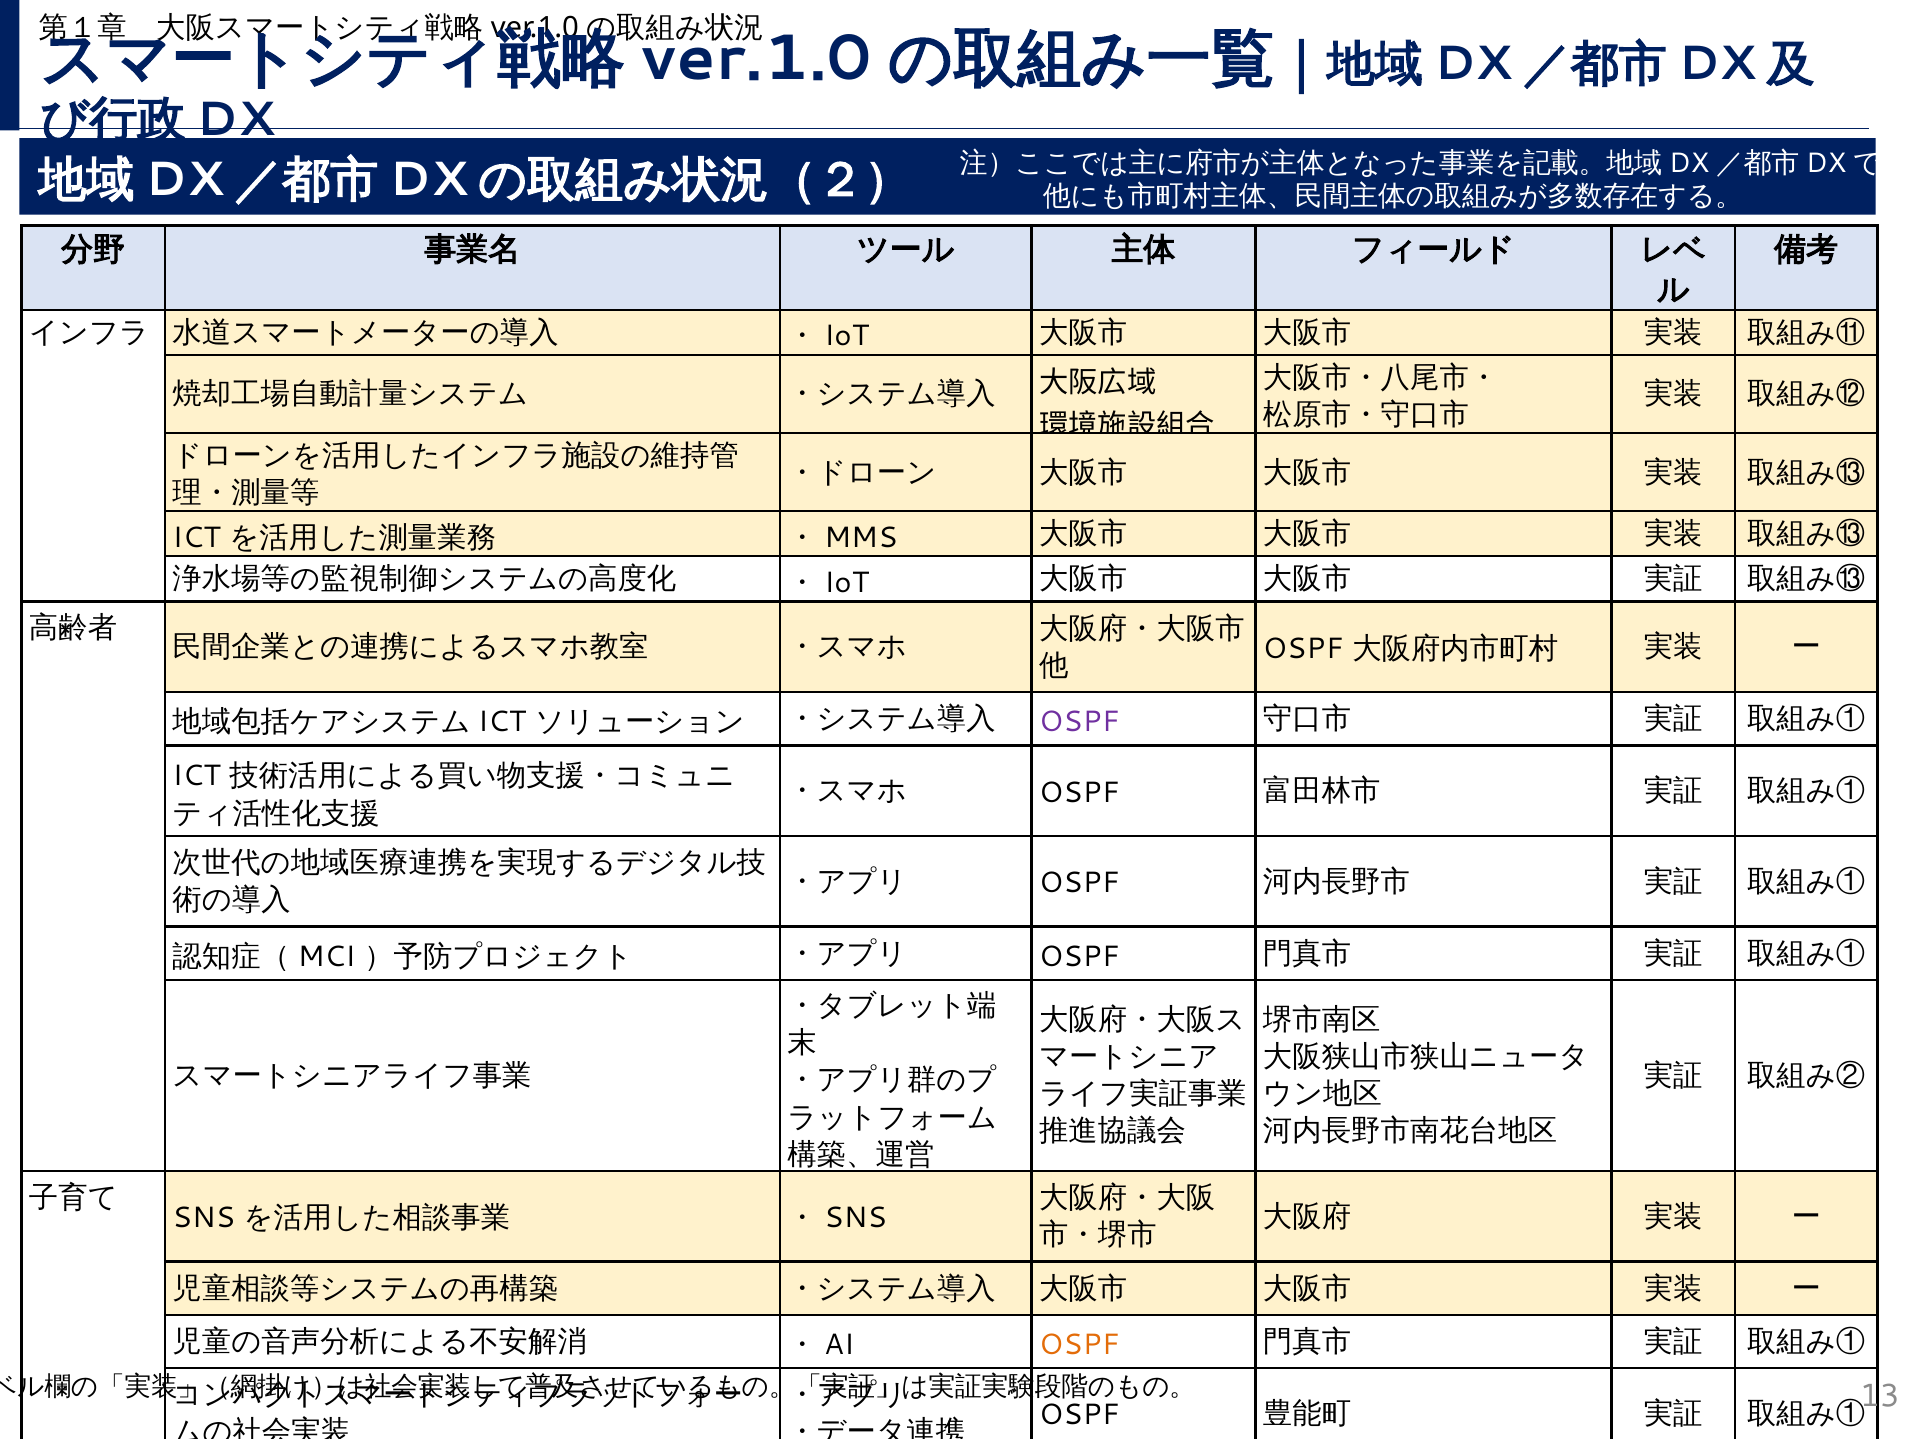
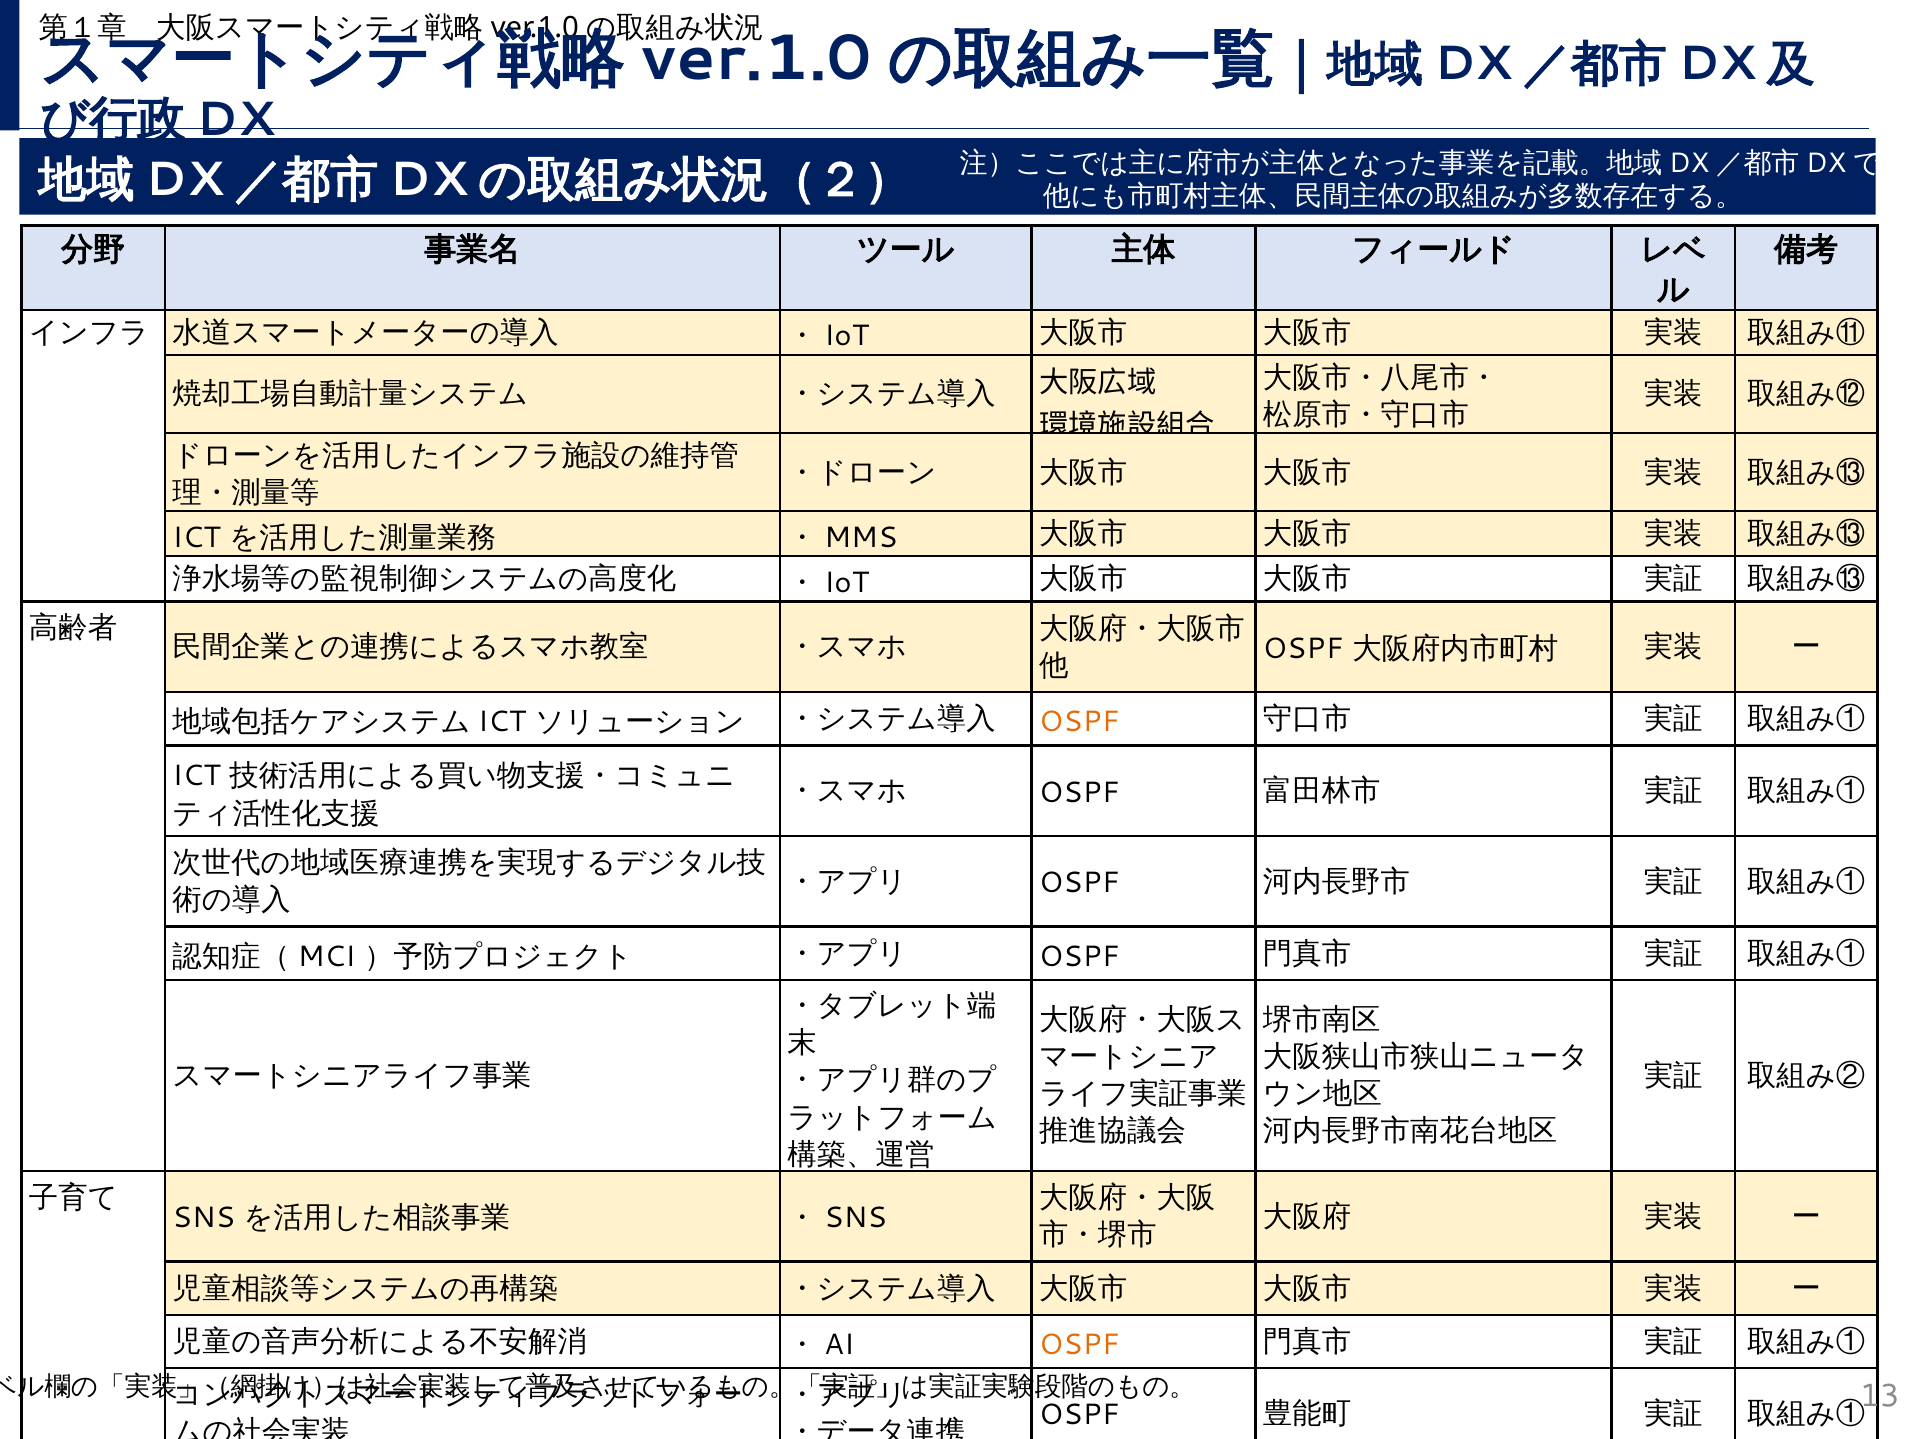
OSPF colour: purple -> orange (1079, 722)
